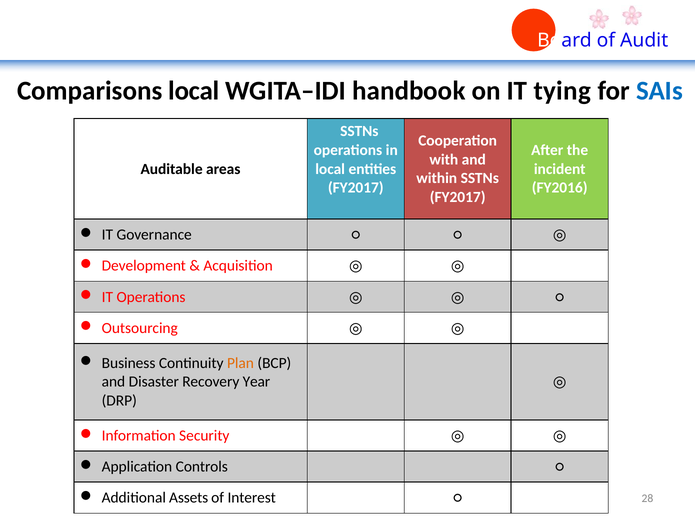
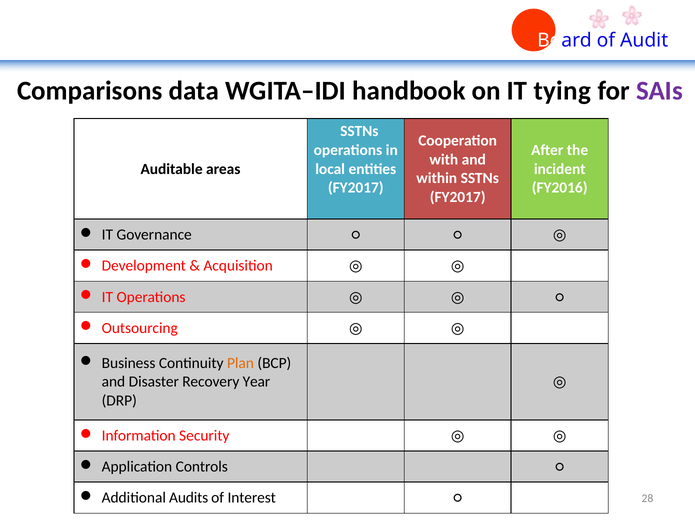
Comparisons local: local -> data (194, 91)
SAIs colour: blue -> purple (659, 91)
Assets: Assets -> Audits (189, 497)
